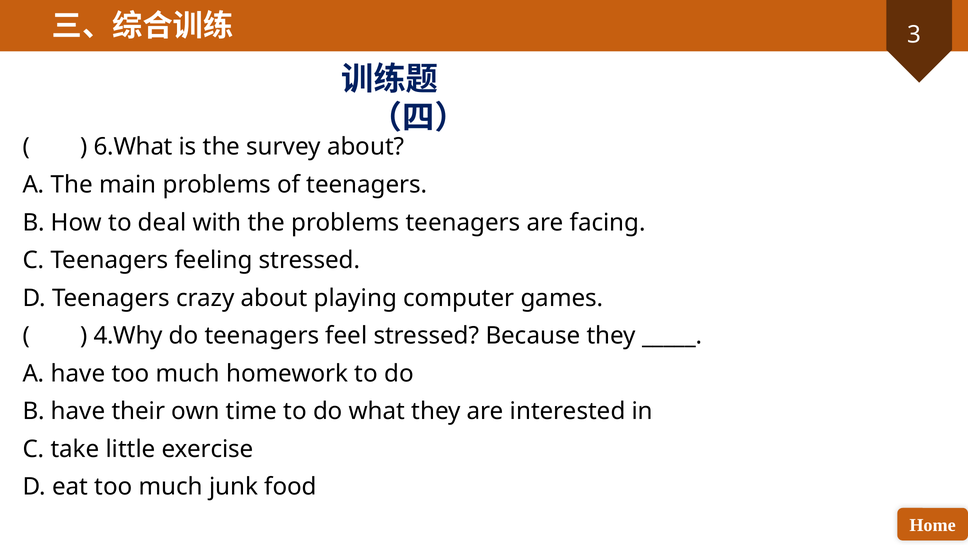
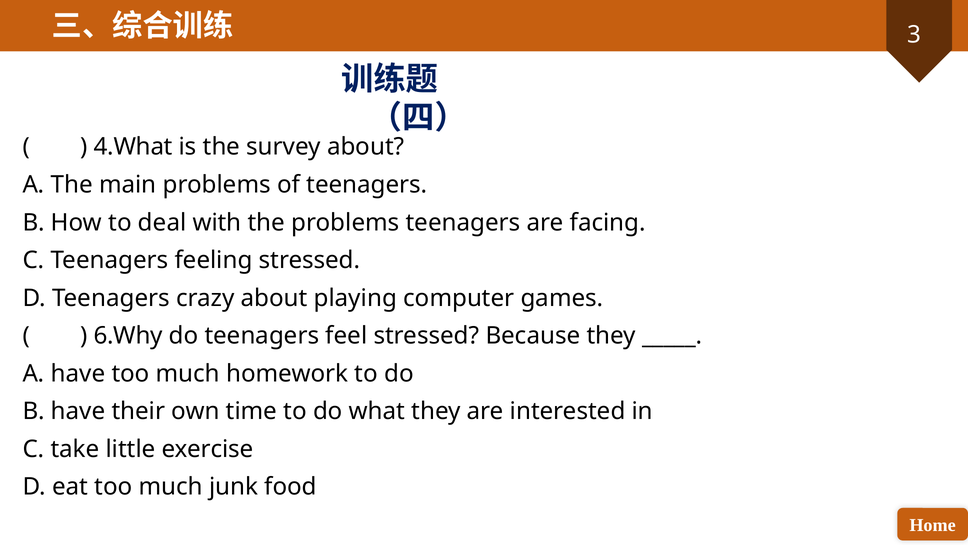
6.What: 6.What -> 4.What (133, 147)
4.Why: 4.Why -> 6.Why (128, 335)
